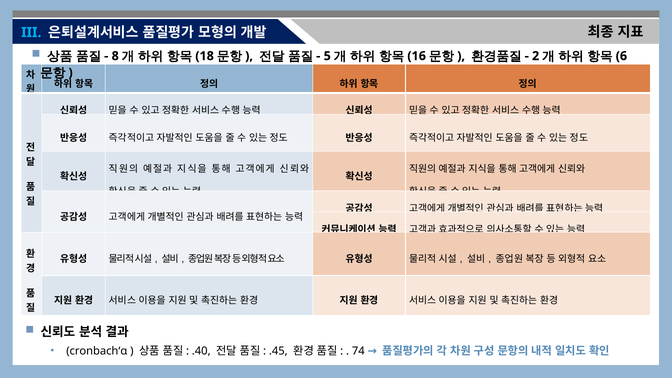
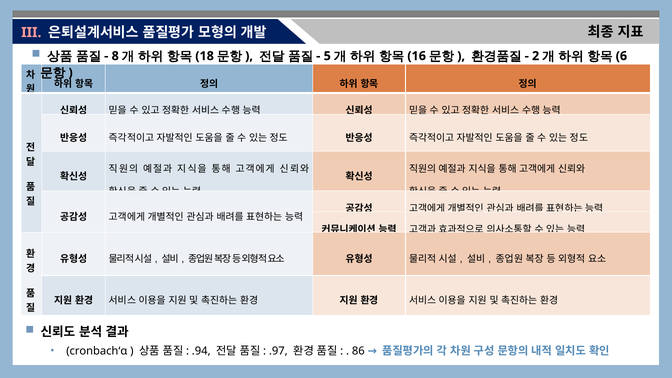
III colour: light blue -> pink (31, 32)
.40: .40 -> .94 (201, 351)
.45: .45 -> .97 (278, 351)
74: 74 -> 86 (358, 351)
